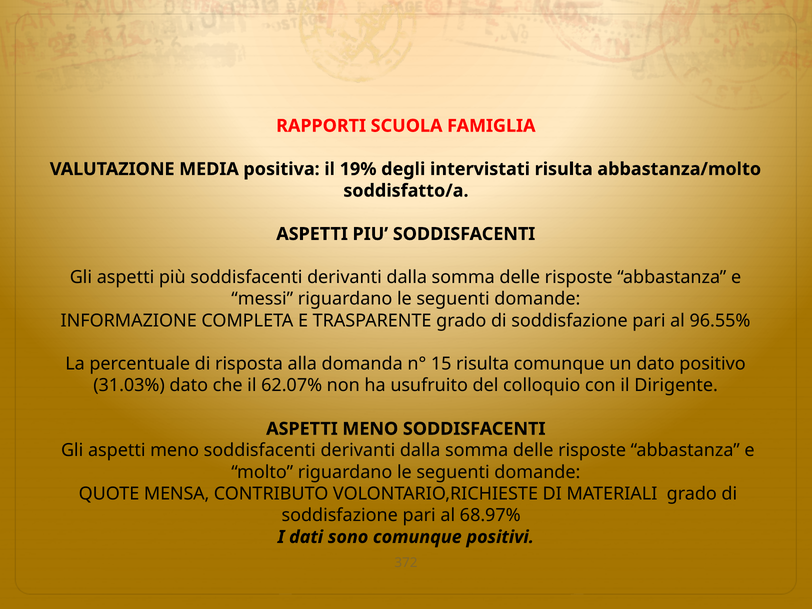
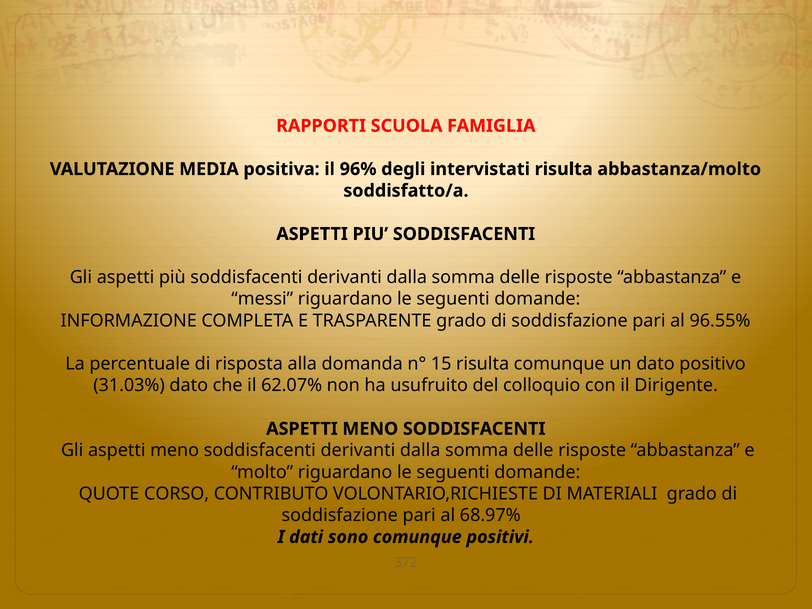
19%: 19% -> 96% (358, 169)
MENSA: MENSA -> CORSO (177, 494)
